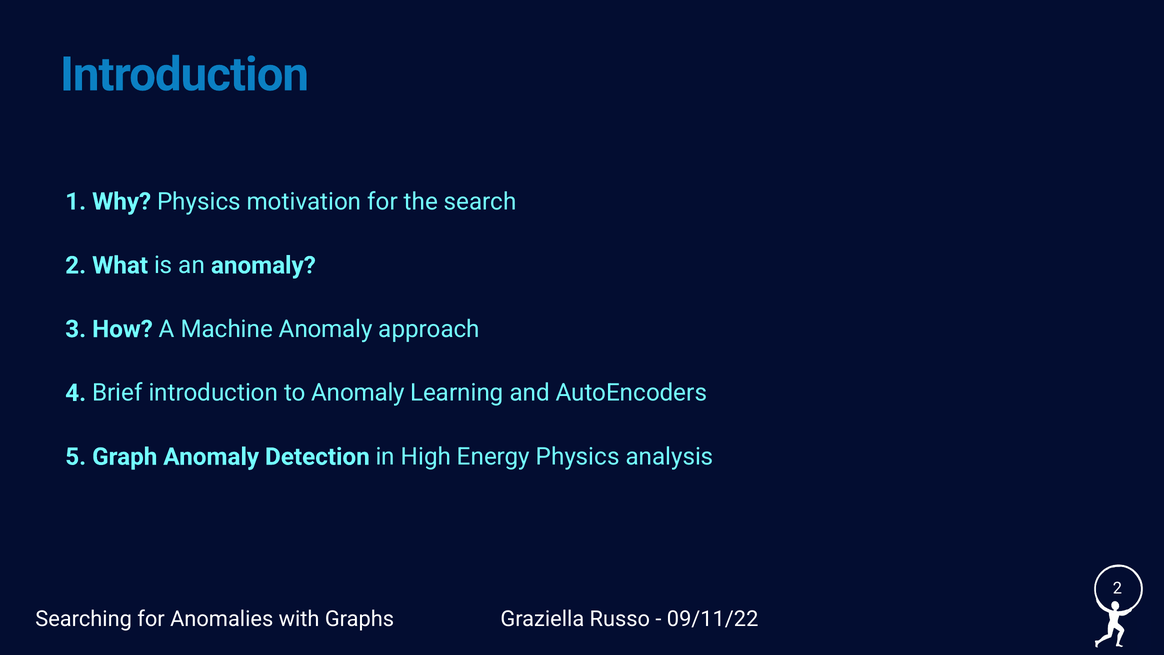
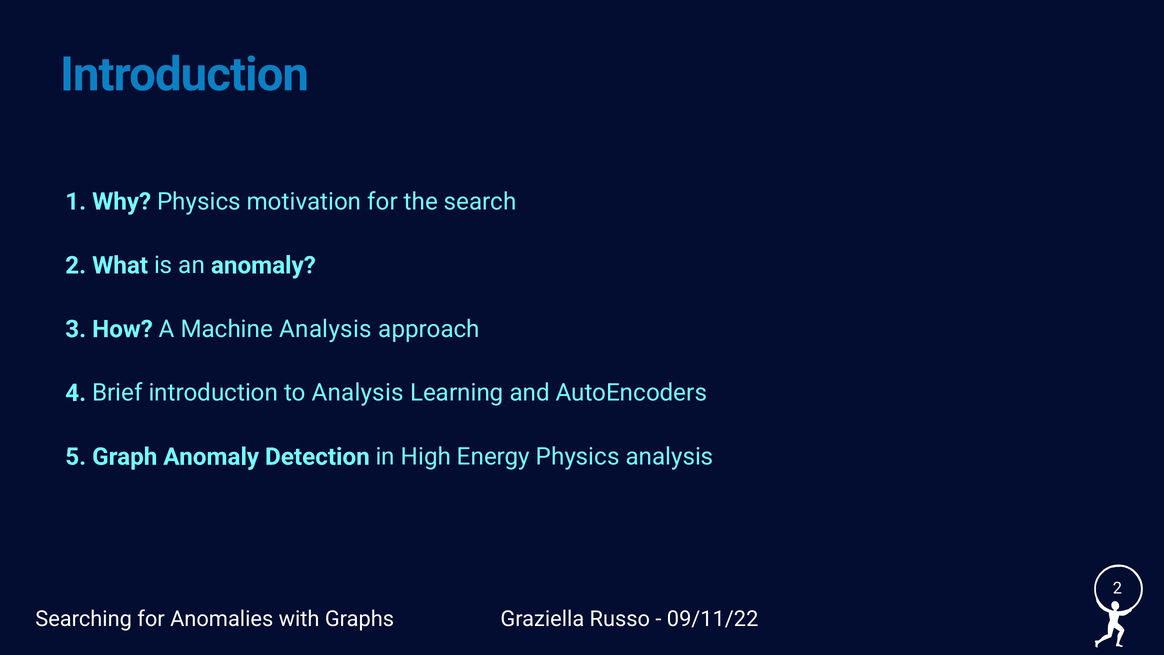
Machine Anomaly: Anomaly -> Analysis (326, 329)
to Anomaly: Anomaly -> Analysis (358, 393)
